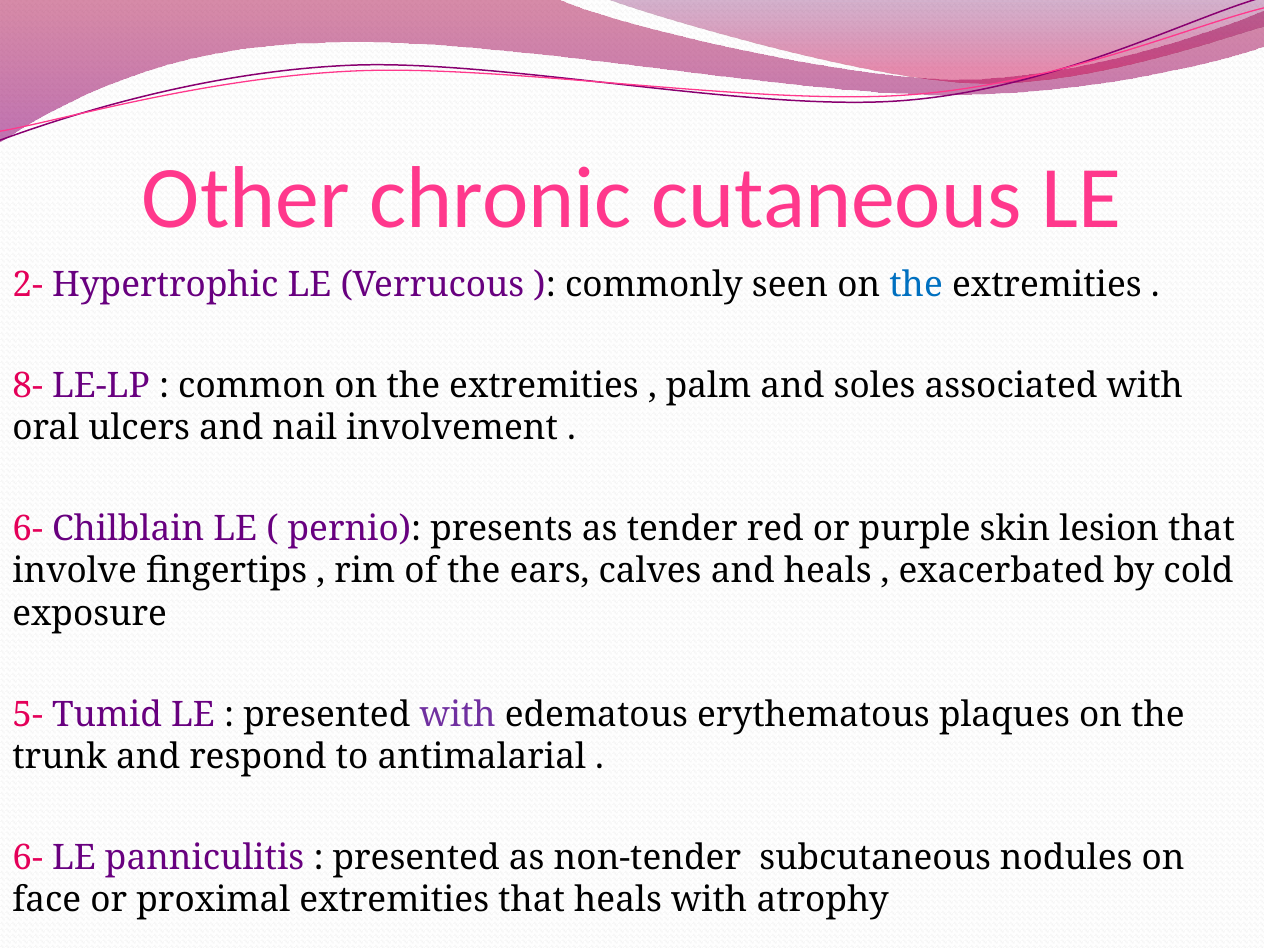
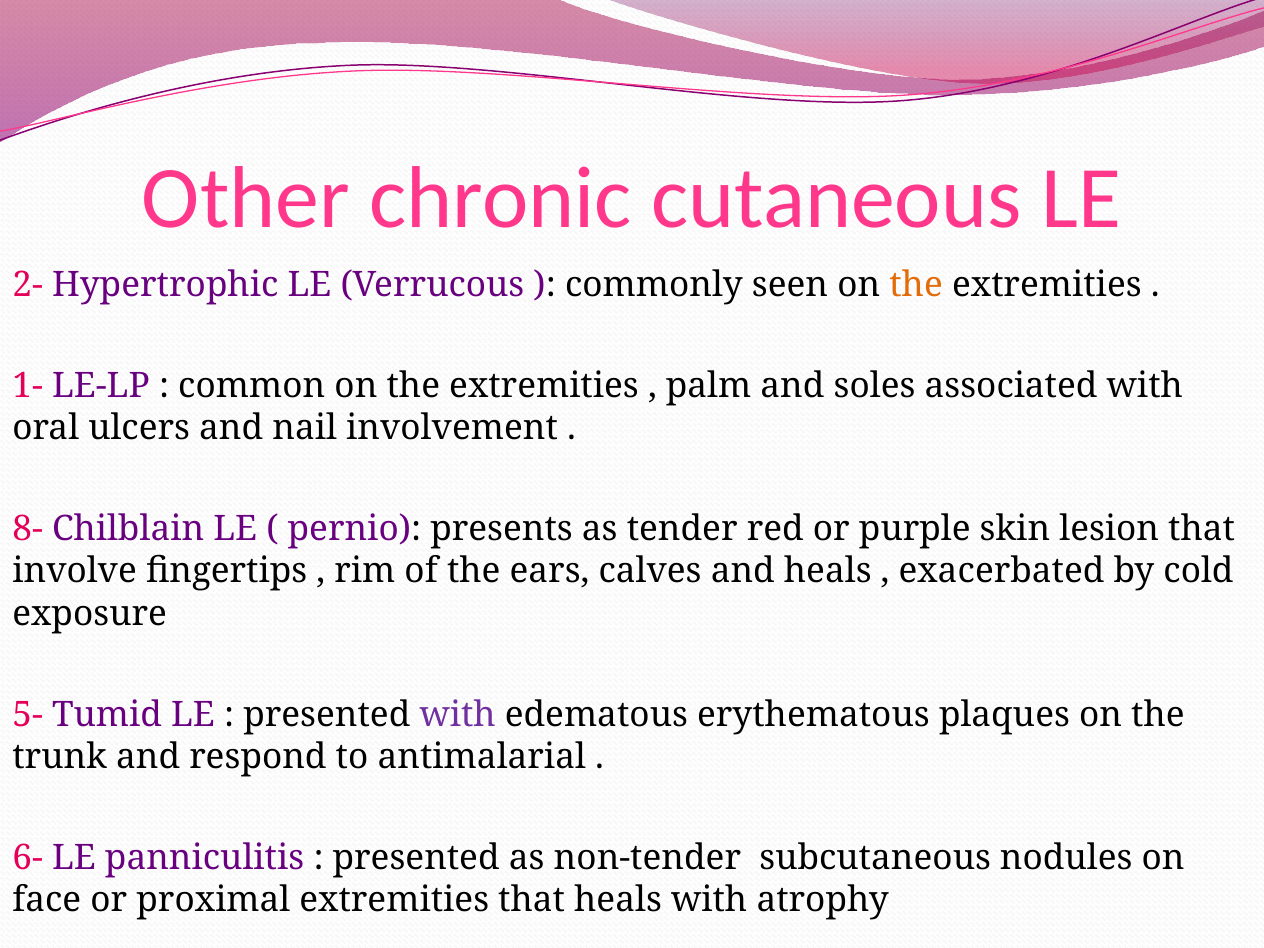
the colour: blue -> orange (916, 285)
8-: 8- -> 1- (28, 386)
6-: 6- -> 8- (28, 529)
